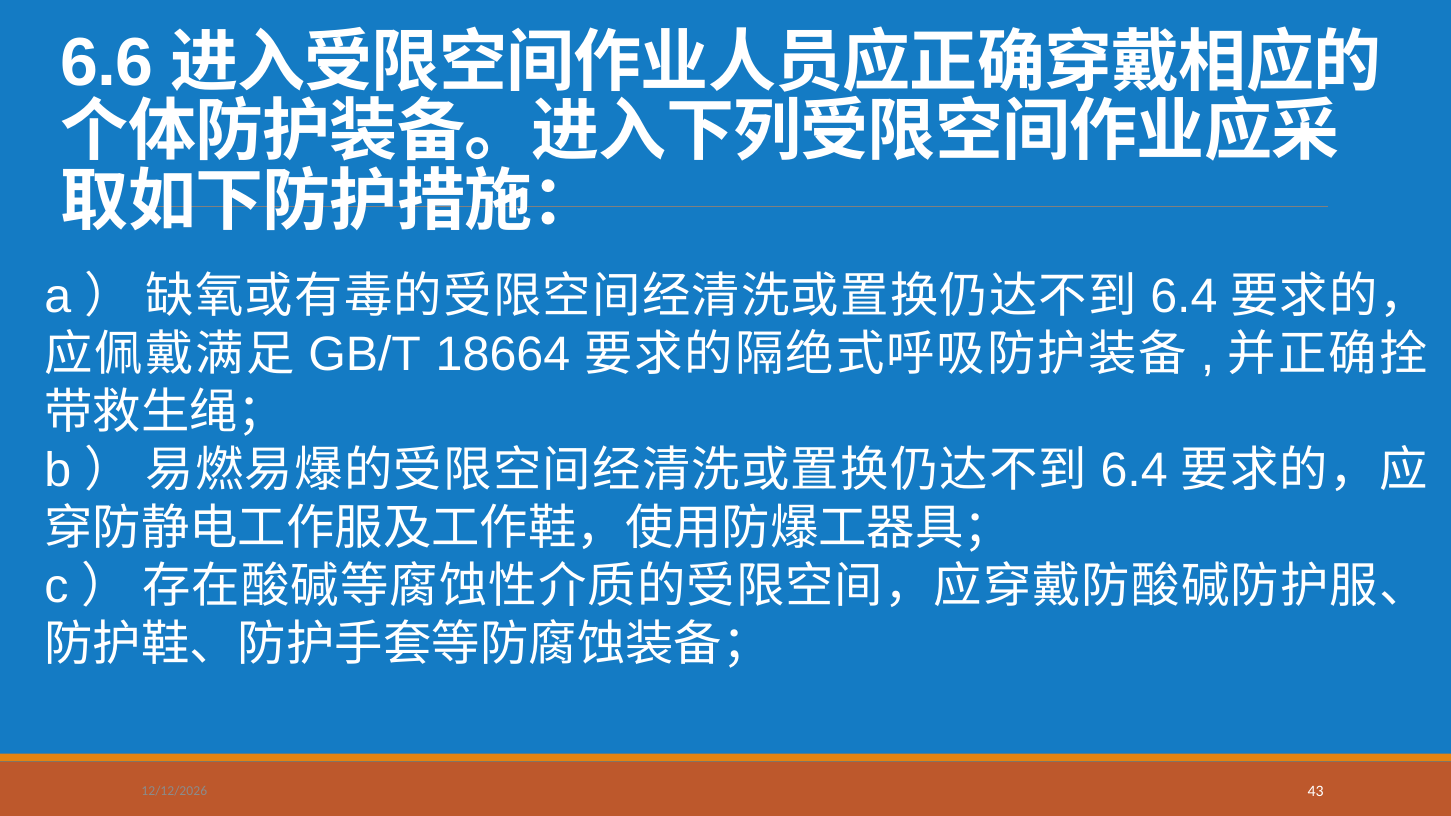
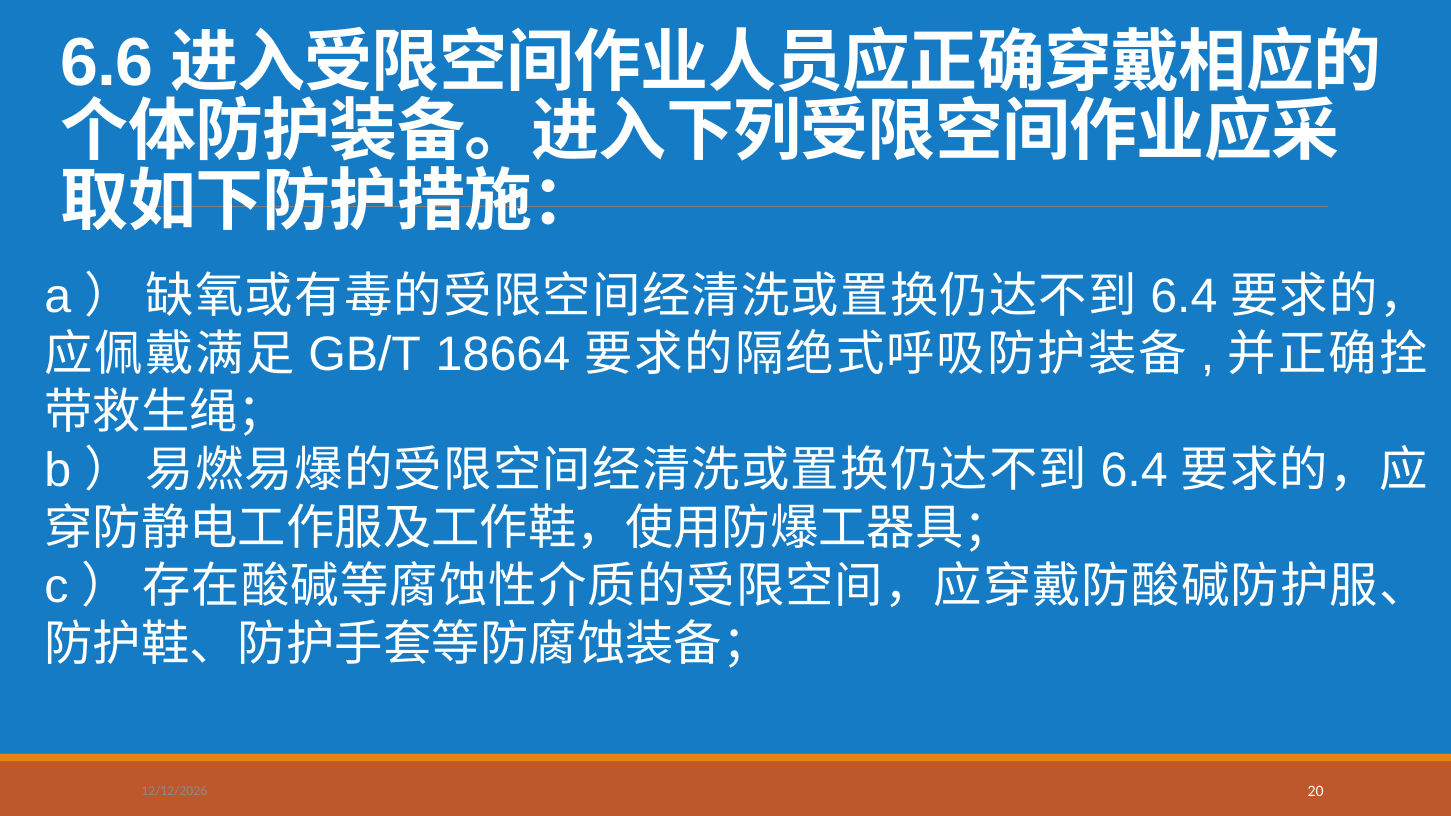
43: 43 -> 20 (1316, 791)
